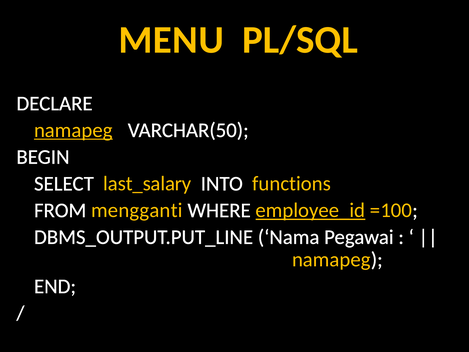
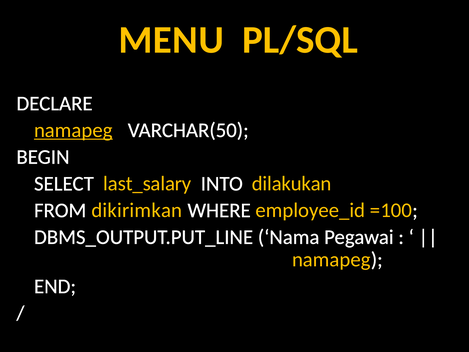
functions: functions -> dilakukan (292, 183)
mengganti: mengganti -> dikirimkan (137, 210)
employee_id underline: present -> none (310, 210)
